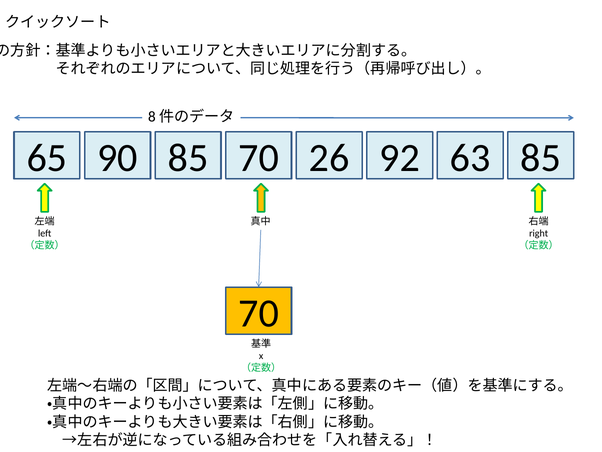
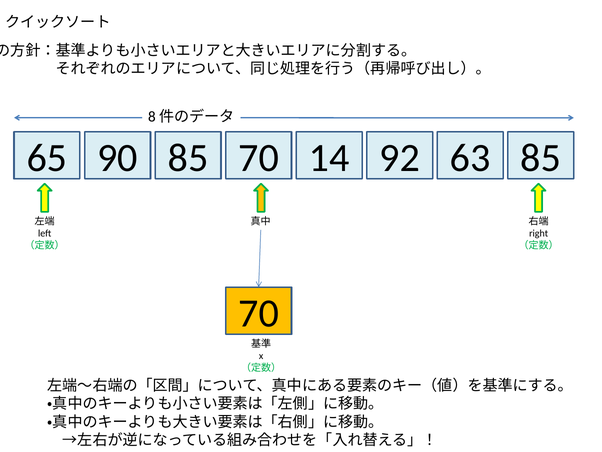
26: 26 -> 14 (329, 158)
